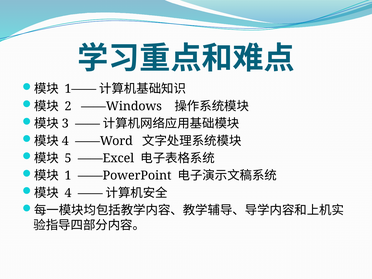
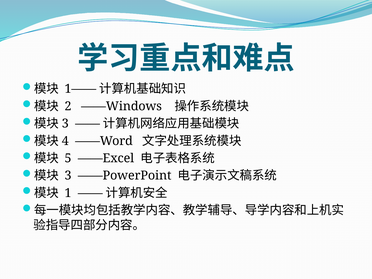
1: 1 -> 3 (68, 176)
4: 4 -> 1 (68, 193)
